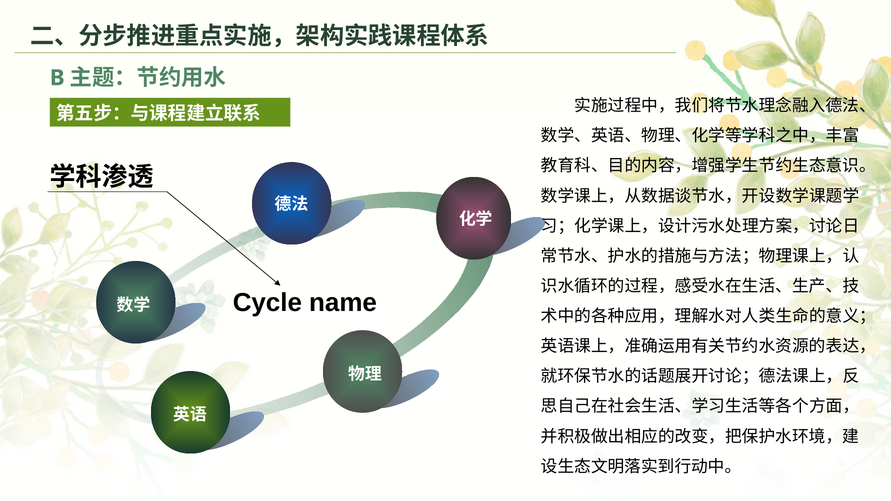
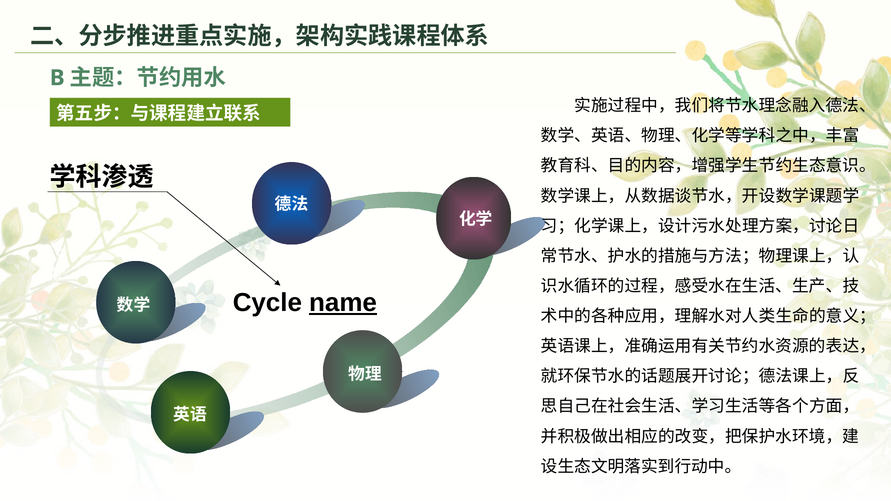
name underline: none -> present (343, 303)
